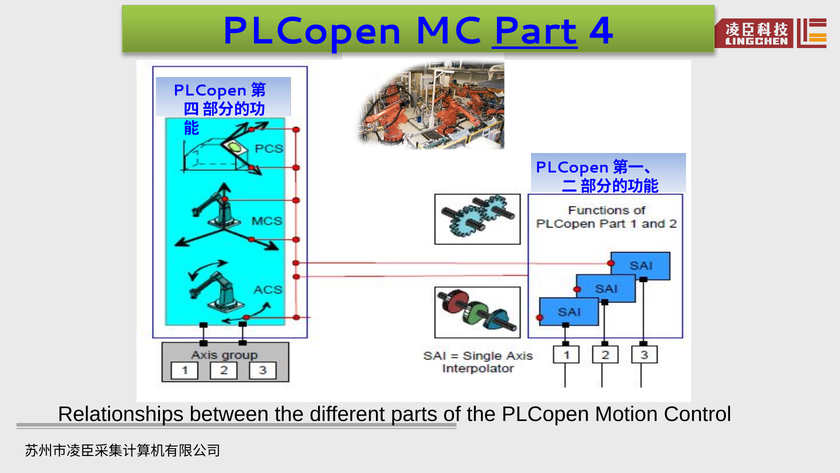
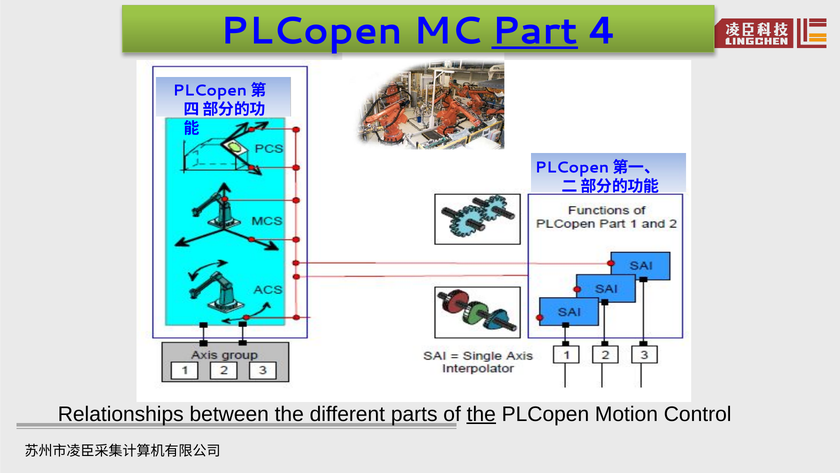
the underline: none -> present (481, 414)
